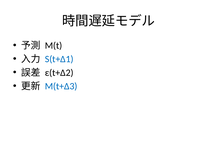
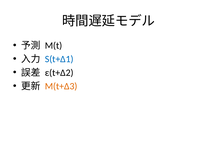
M(t+Δ3 colour: blue -> orange (61, 86)
